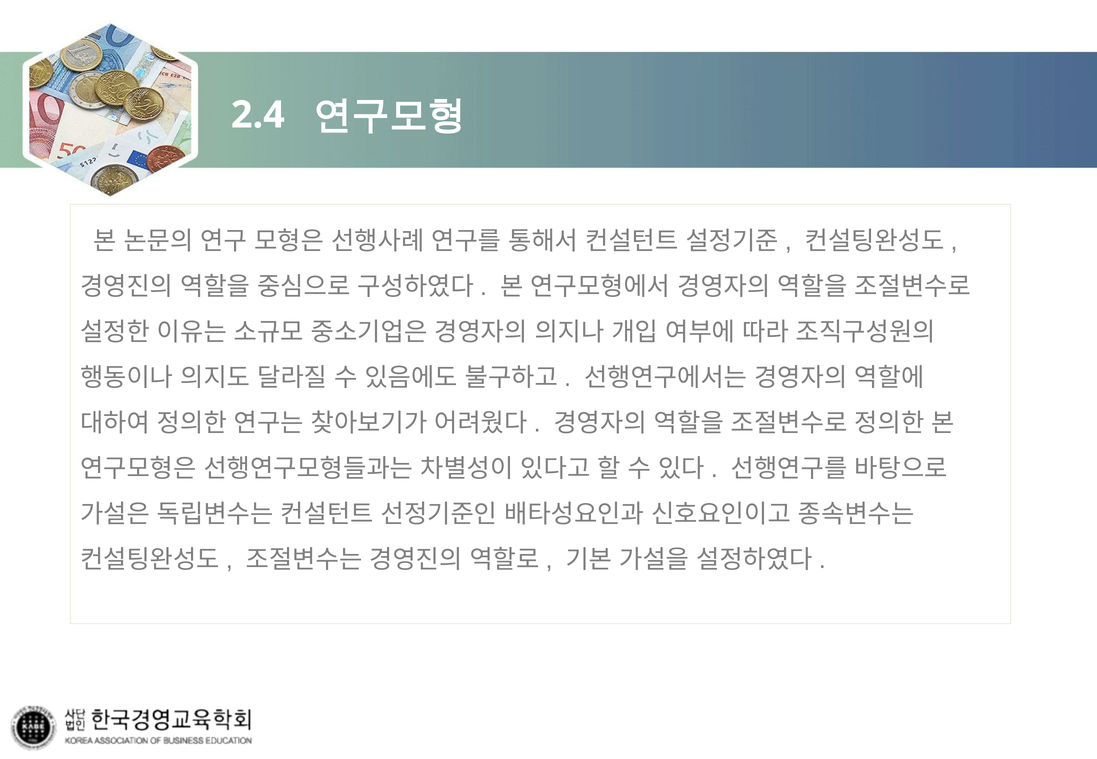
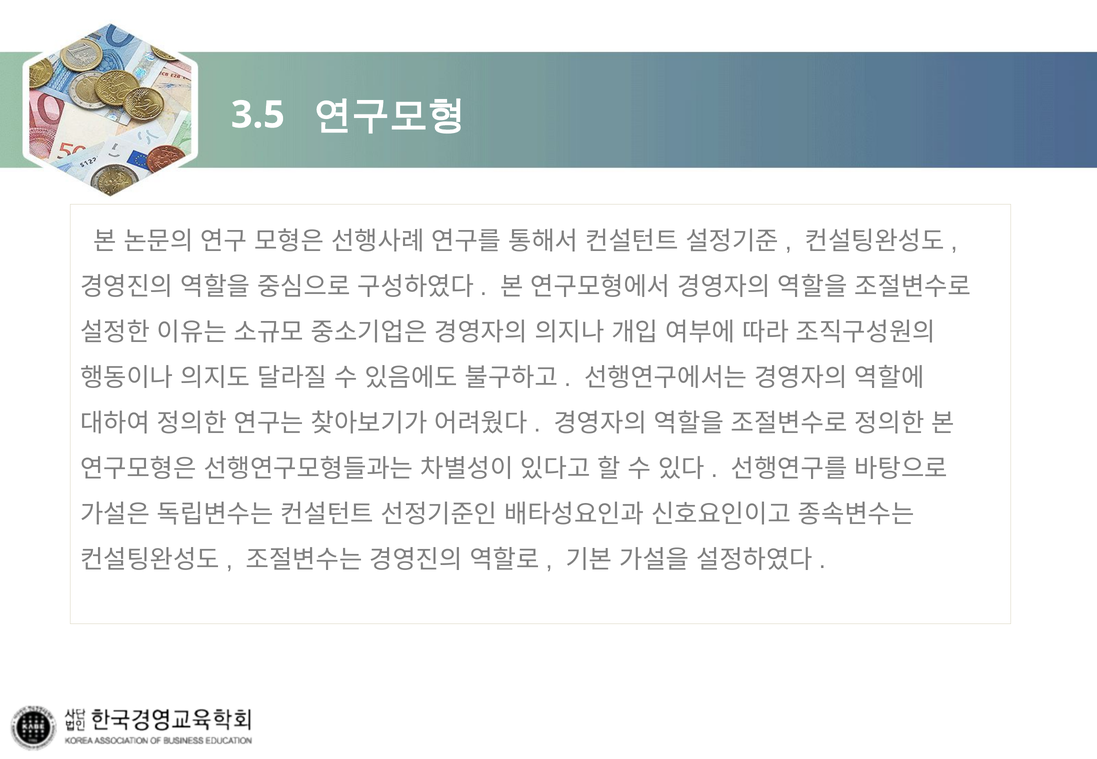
2.4: 2.4 -> 3.5 (258, 115)
